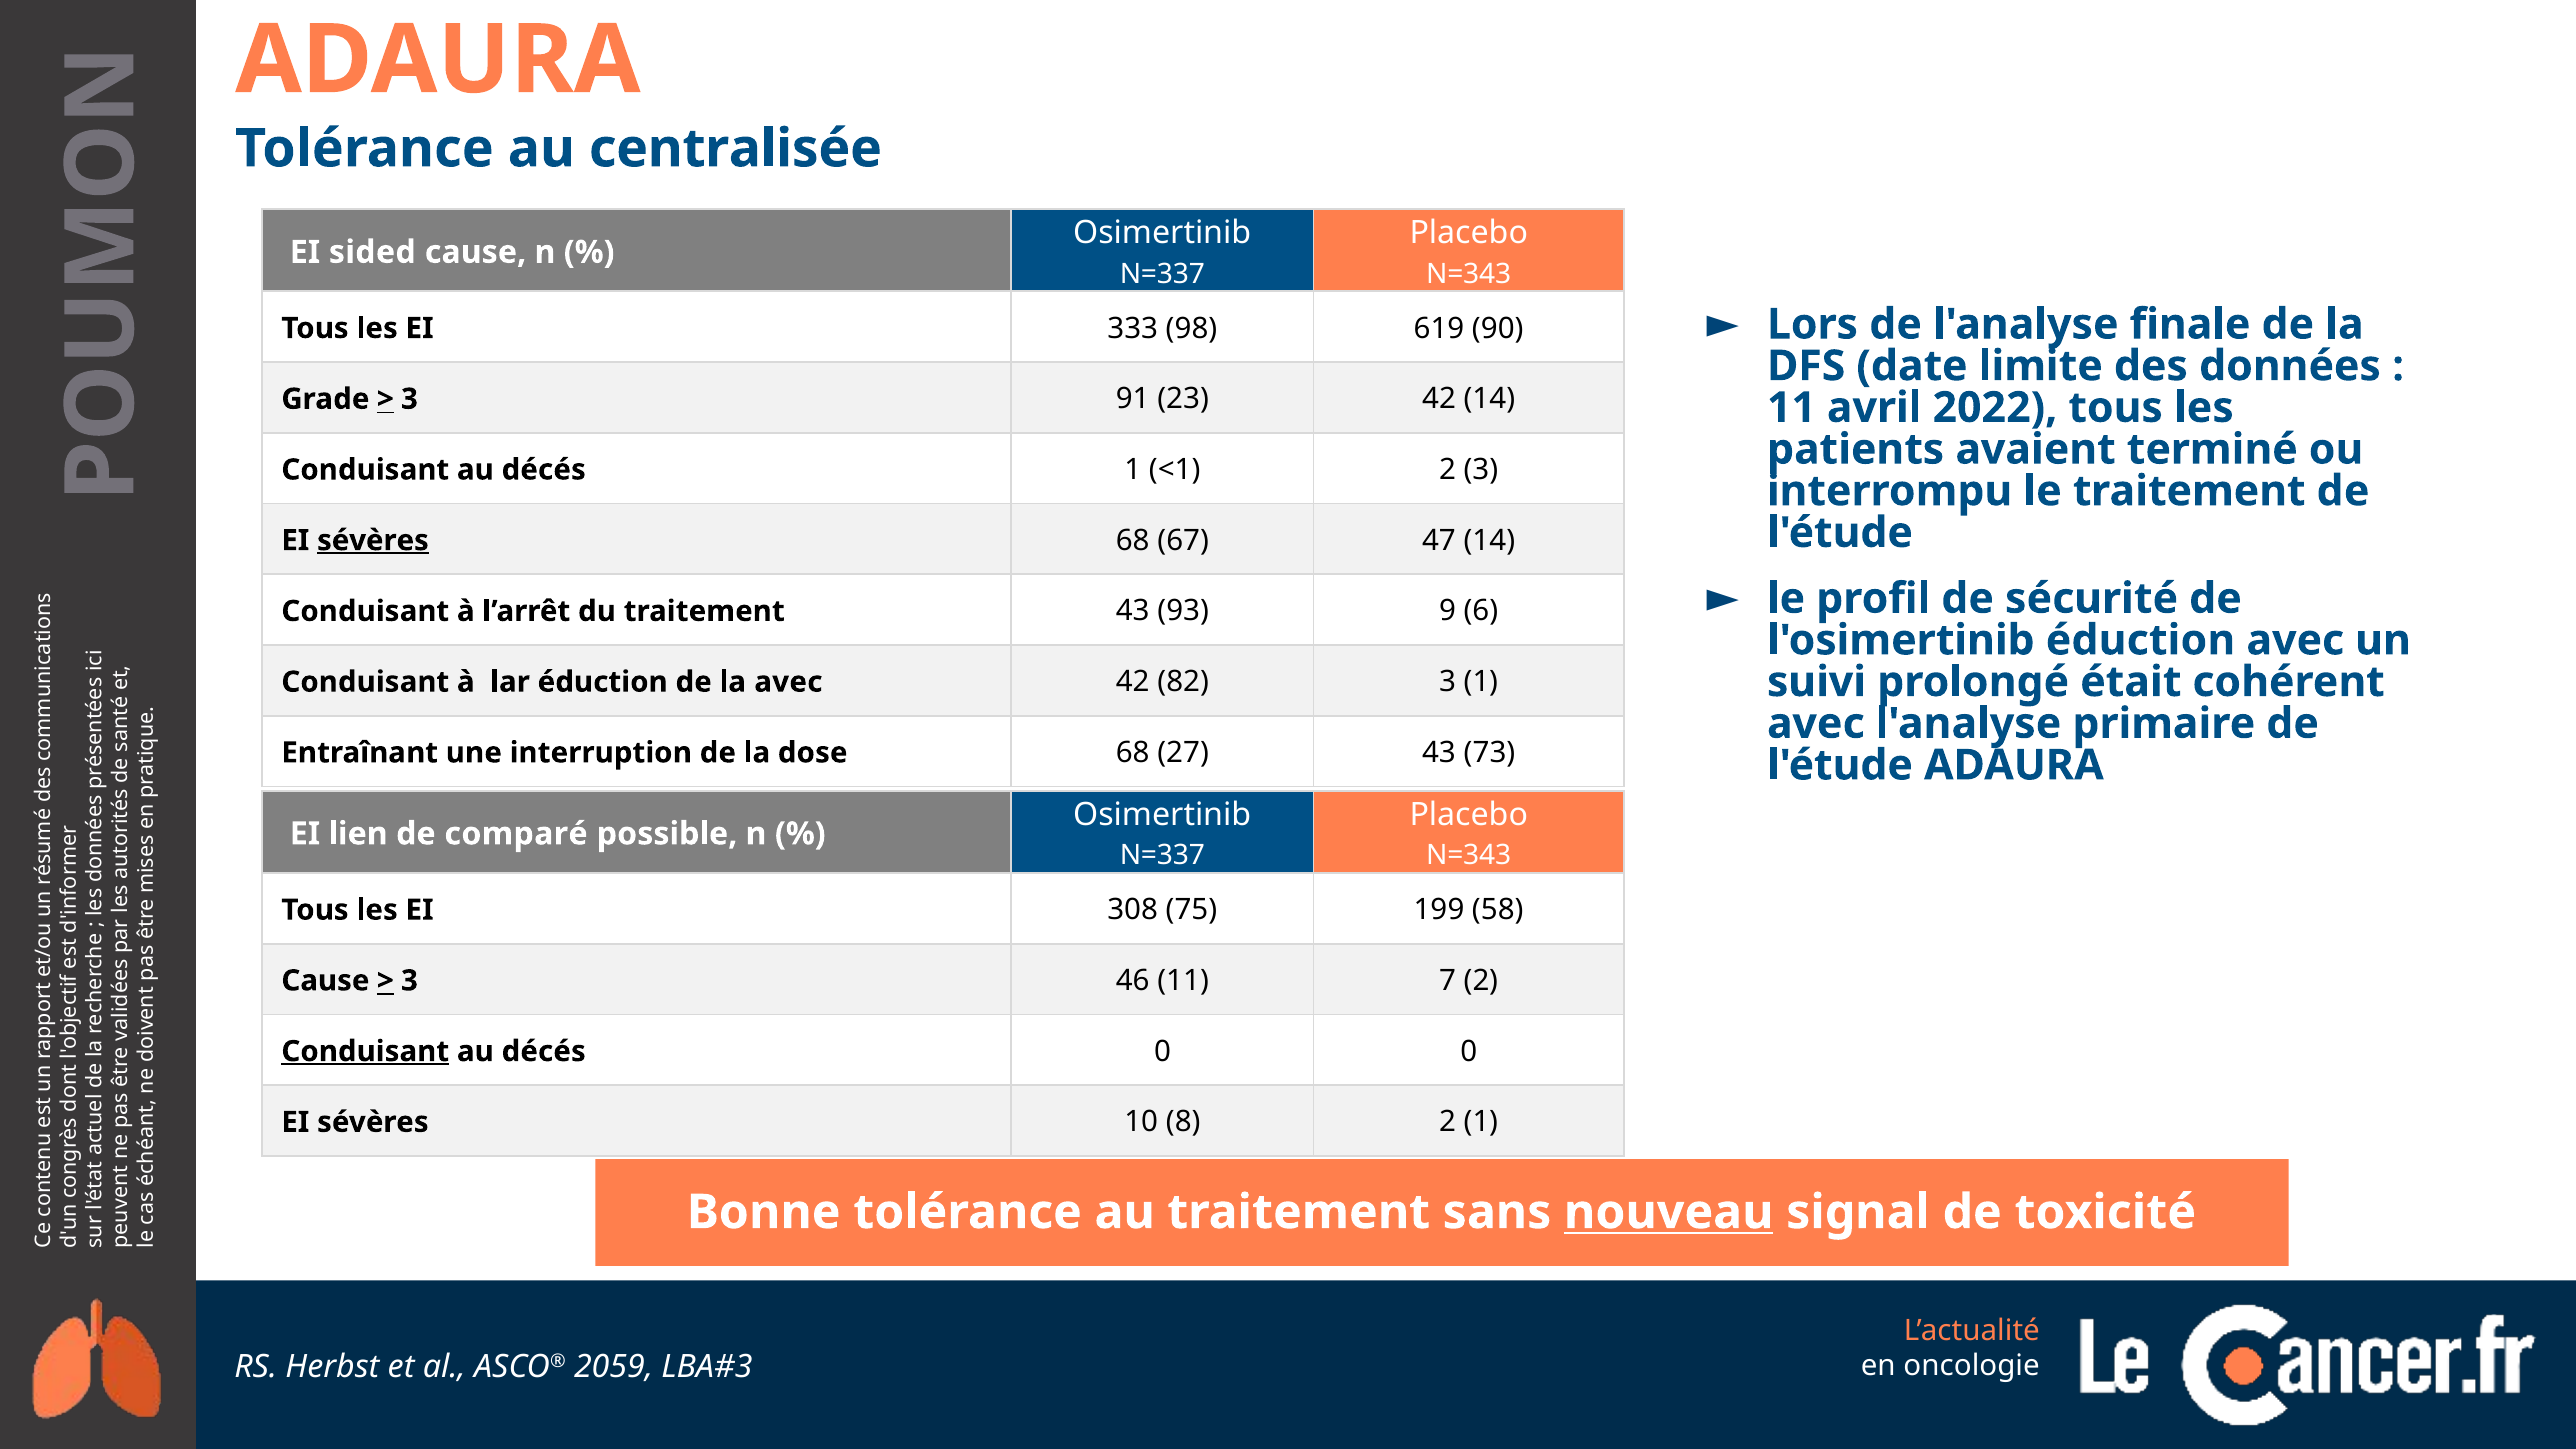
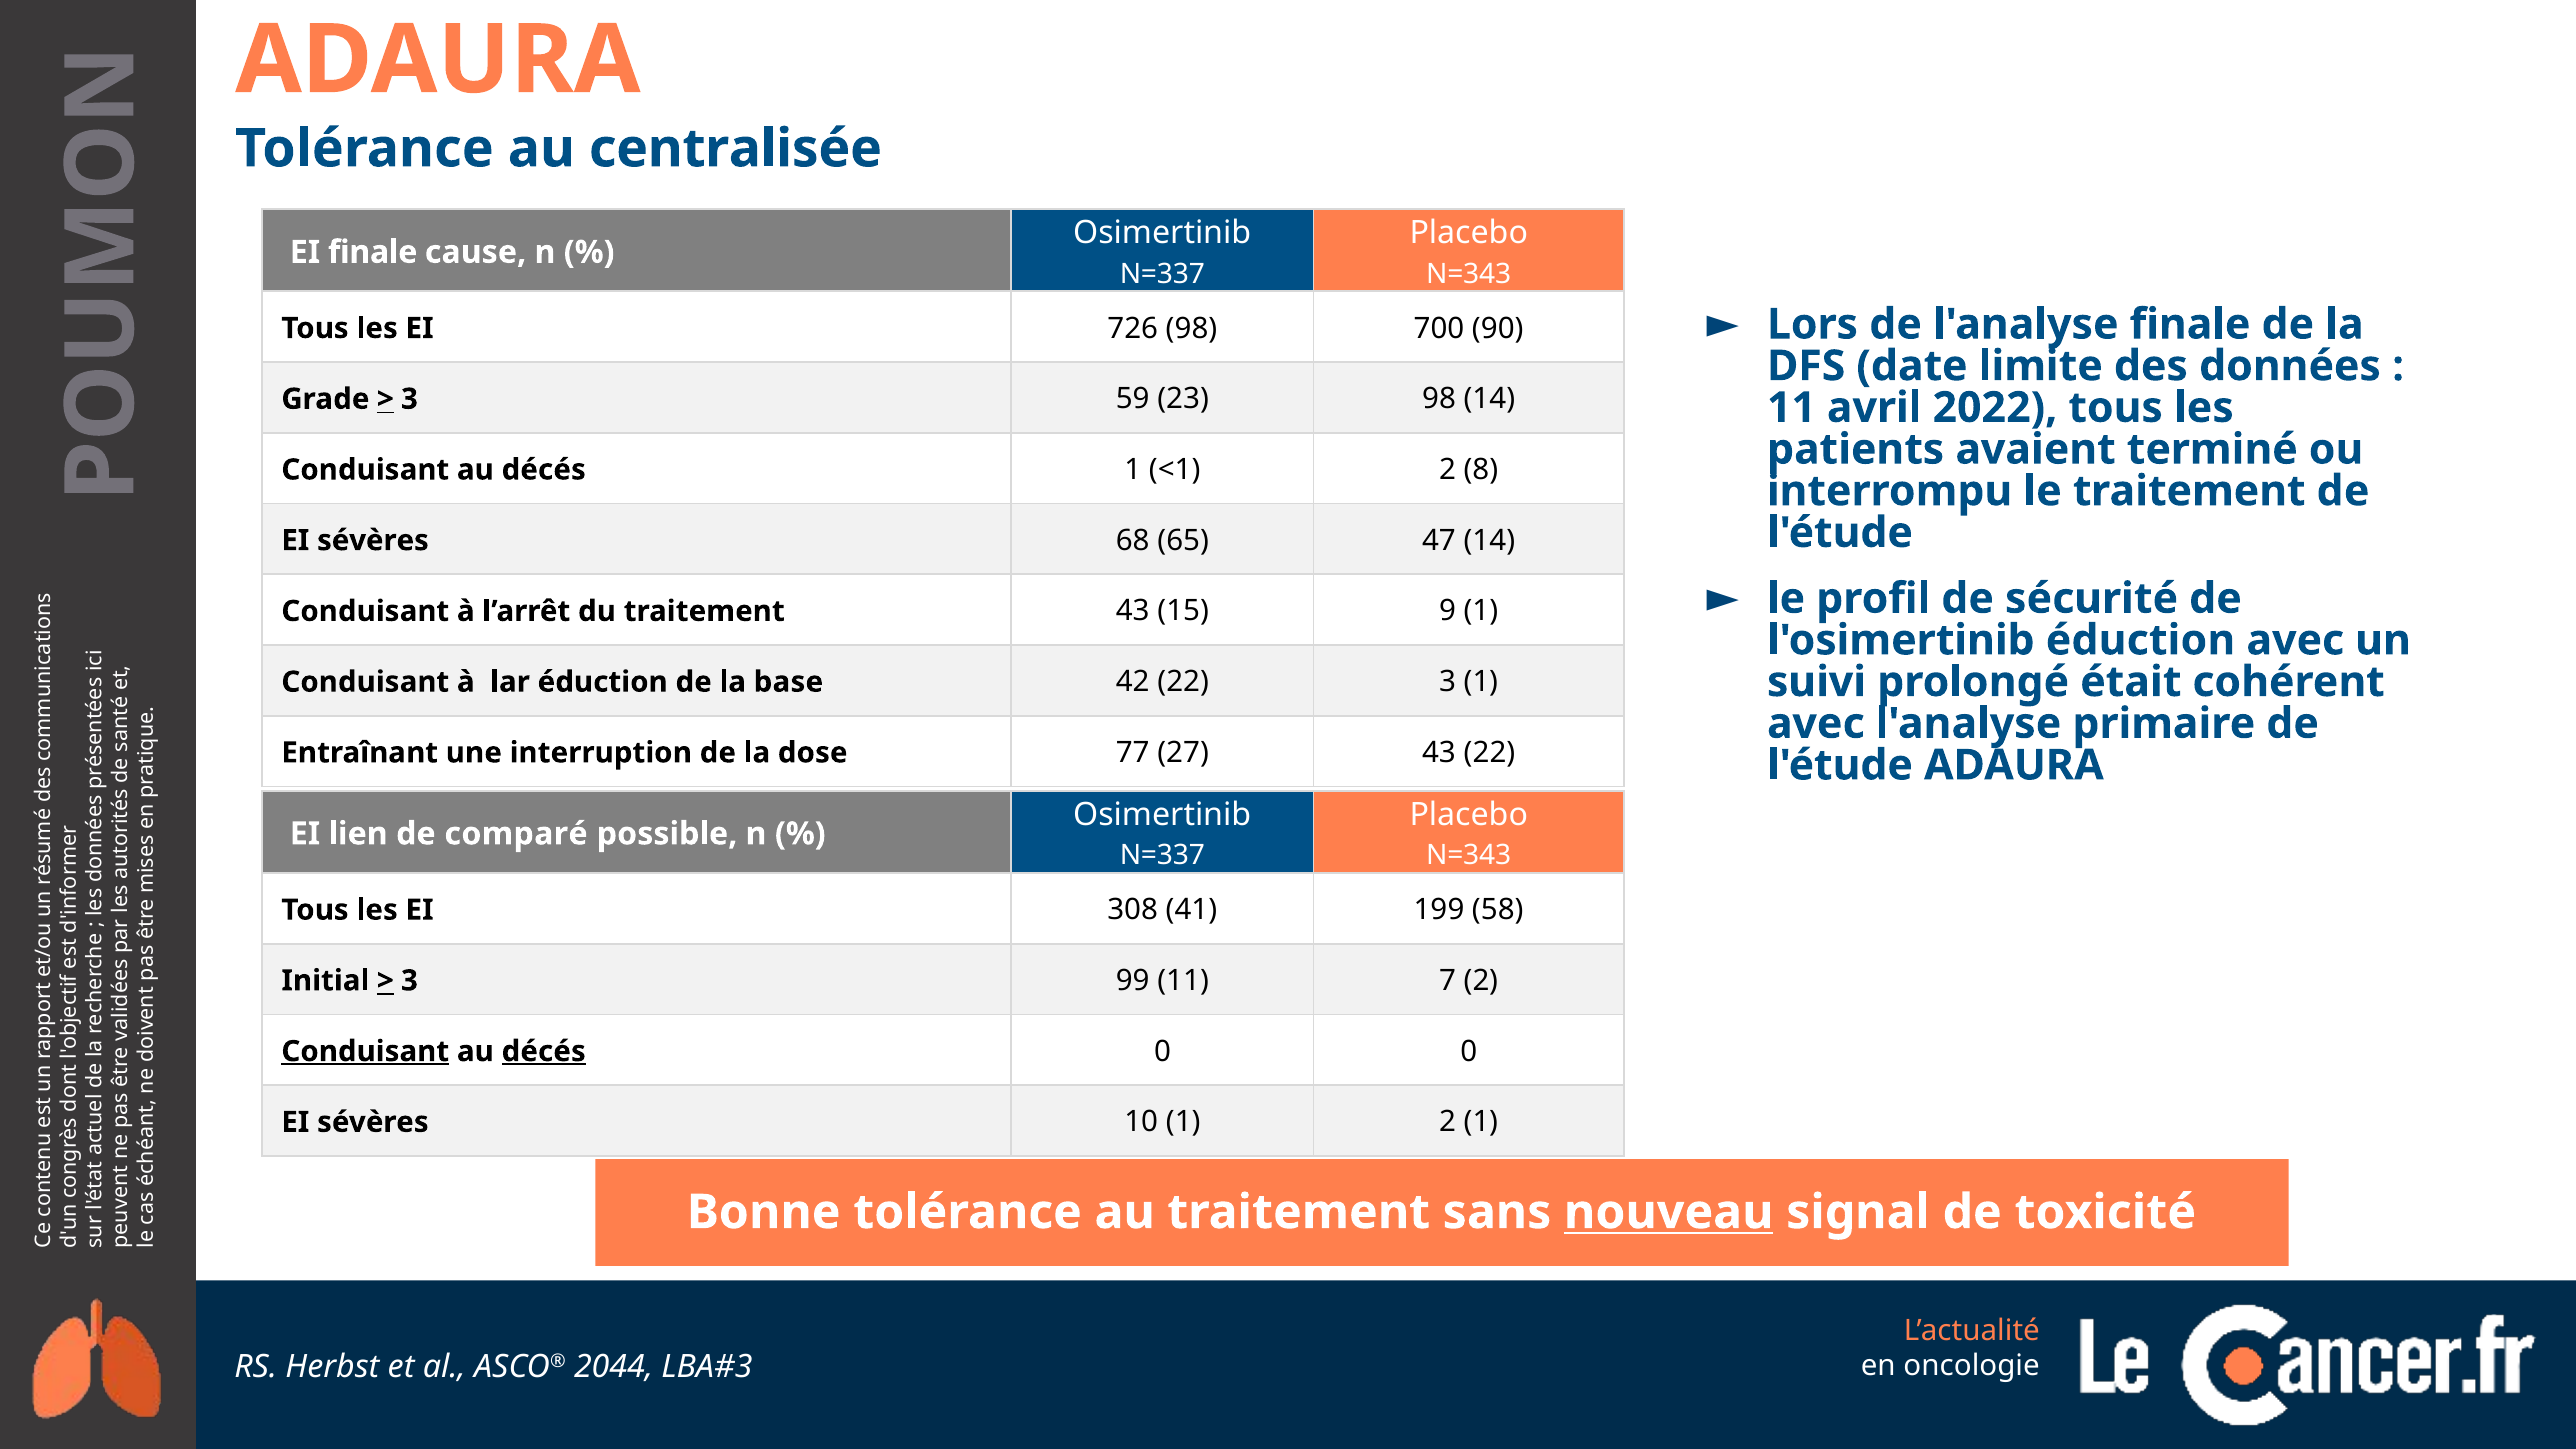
EI sided: sided -> finale (373, 252)
333: 333 -> 726 (1133, 328)
619: 619 -> 700 (1439, 328)
91: 91 -> 59 (1133, 399)
23 42: 42 -> 98 (1439, 399)
2 3: 3 -> 8 (1481, 470)
sévères underline: present -> none (373, 540)
67: 67 -> 65 (1183, 540)
93: 93 -> 15 (1183, 611)
9 6: 6 -> 1 (1481, 611)
la avec: avec -> base (788, 682)
42 82: 82 -> 22 (1183, 682)
dose 68: 68 -> 77 (1133, 753)
43 73: 73 -> 22 (1489, 753)
75: 75 -> 41 (1191, 910)
Cause: Cause -> Initial (325, 981)
46: 46 -> 99 (1133, 981)
décés underline: none -> present (544, 1051)
10 8: 8 -> 1 (1183, 1122)
2059: 2059 -> 2044 (614, 1367)
